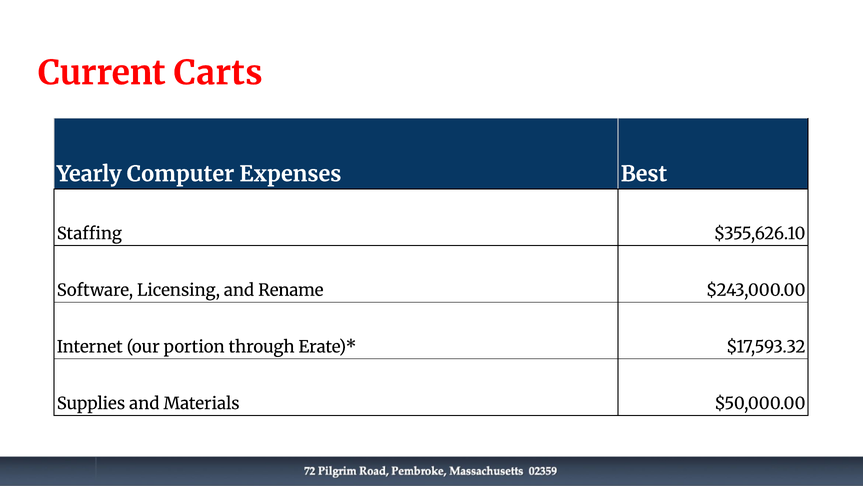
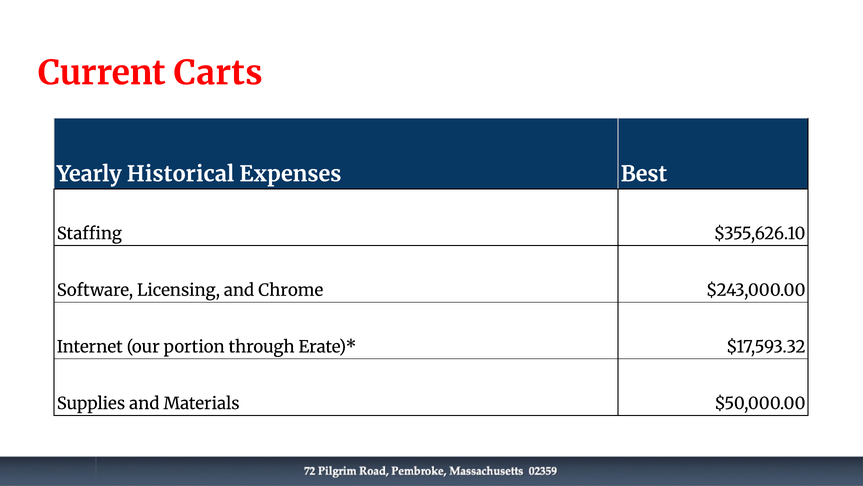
Computer: Computer -> Historical (180, 174)
Rename: Rename -> Chrome (291, 290)
